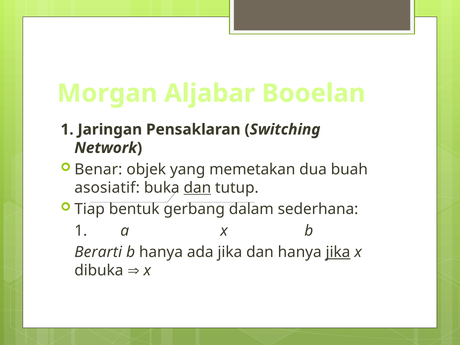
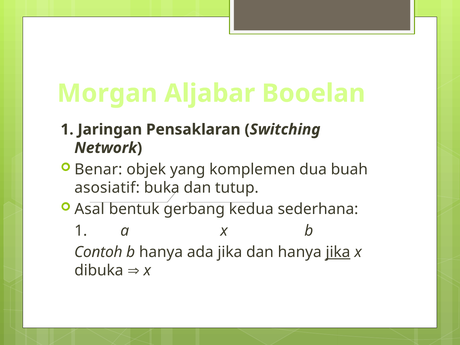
memetakan: memetakan -> komplemen (252, 169)
dan underline: present -> none (197, 188)
Tiap: Tiap -> Asal (90, 209)
dalam: dalam -> kedua (251, 209)
Berarti: Berarti -> Contoh (98, 252)
